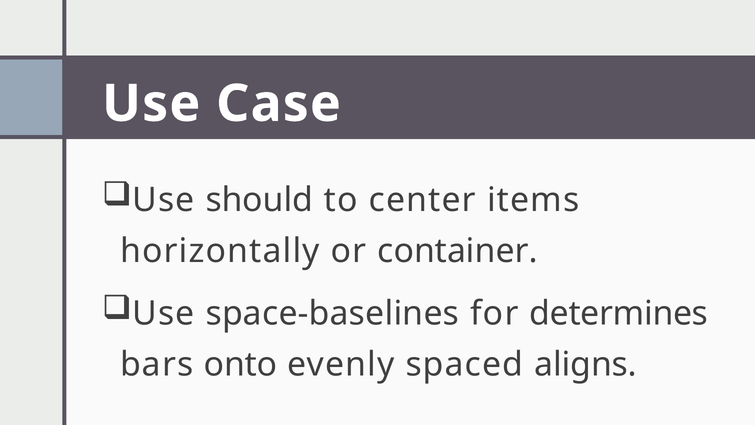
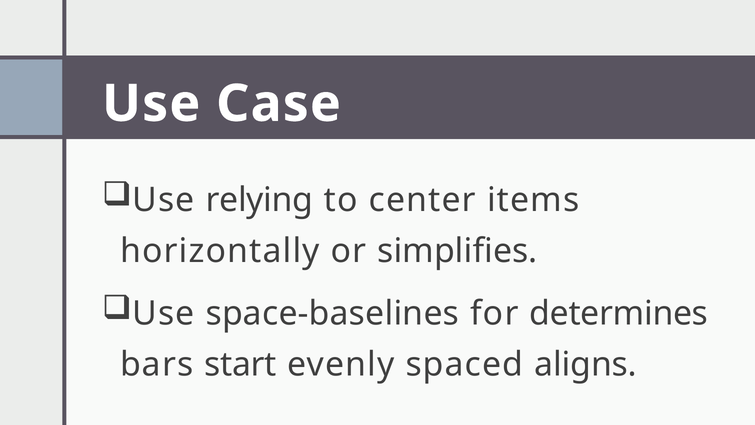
should: should -> relying (259, 200)
container: container -> simplifies (457, 251)
onto: onto -> start (240, 364)
